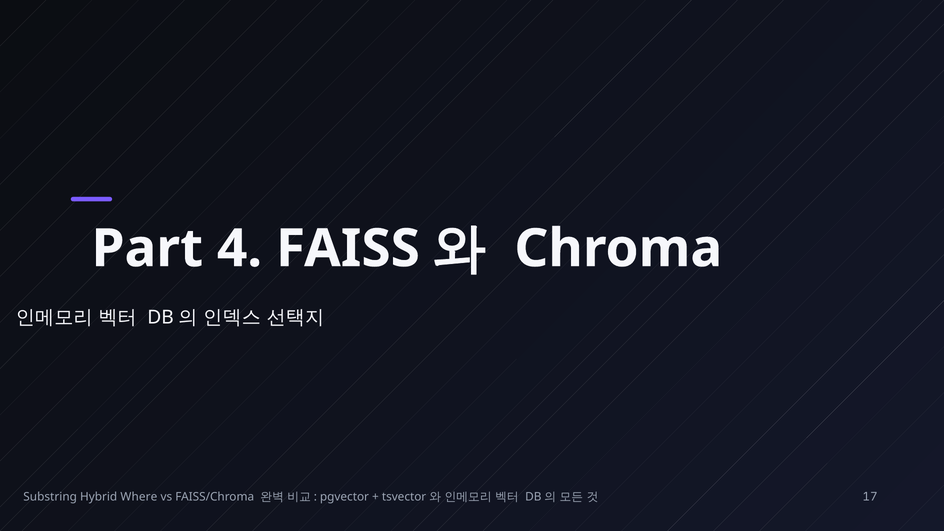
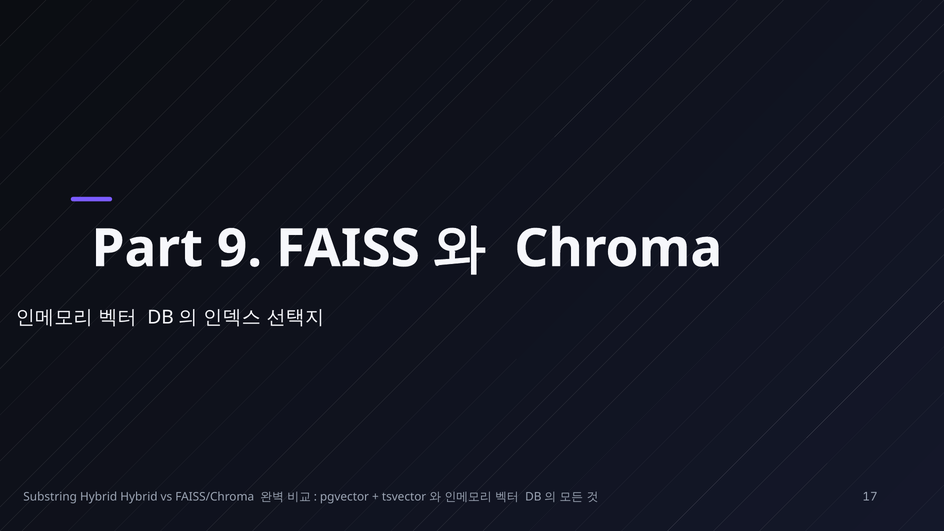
4: 4 -> 9 (240, 249)
Hybrid Where: Where -> Hybrid (139, 497)
